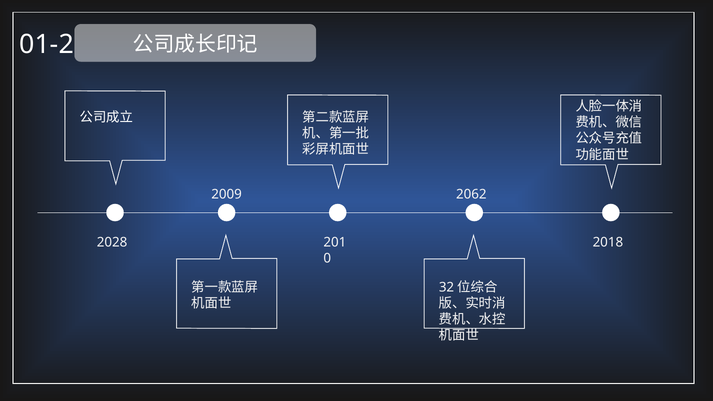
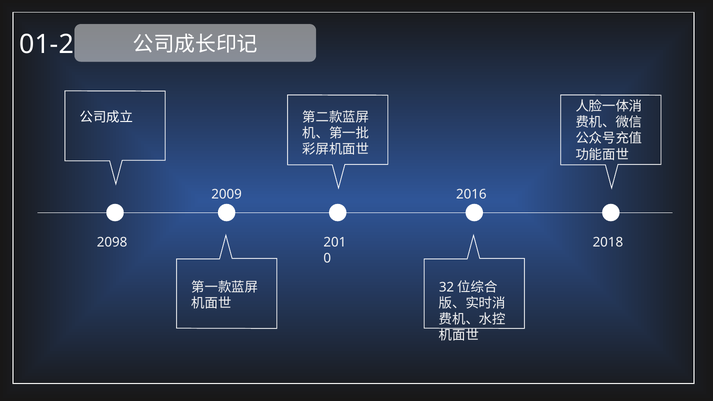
2062: 2062 -> 2016 (471, 194)
2028: 2028 -> 2098 (112, 242)
